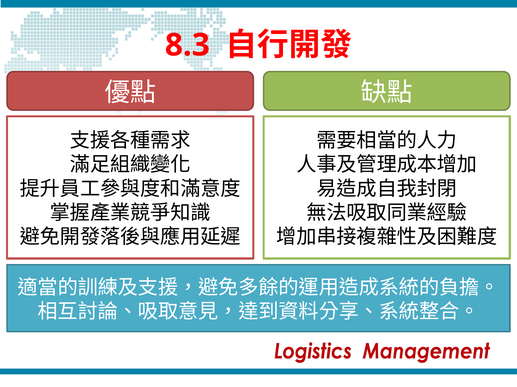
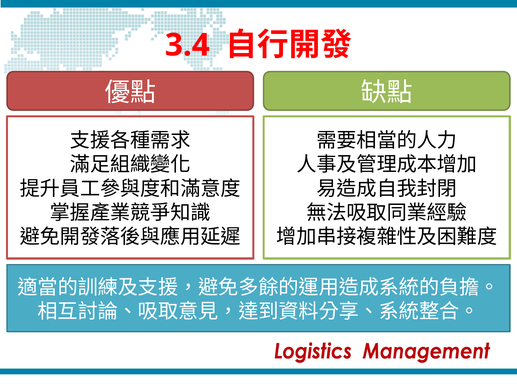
8.3: 8.3 -> 3.4 (187, 45)
